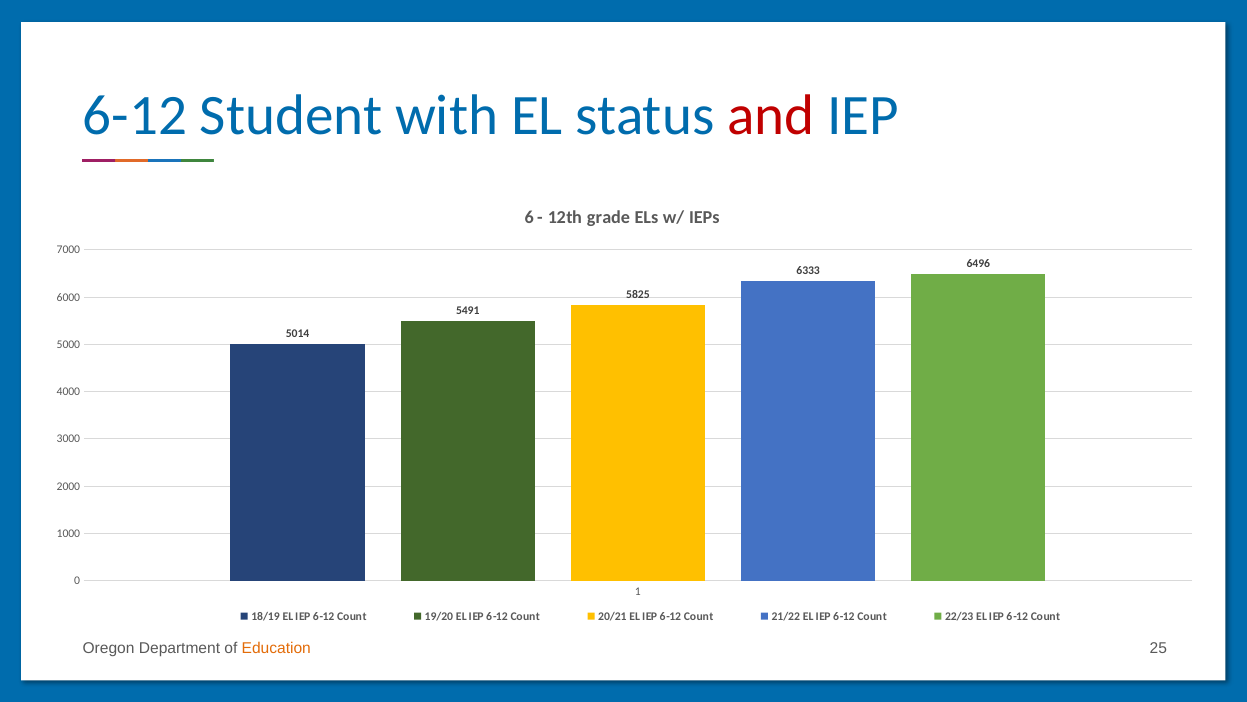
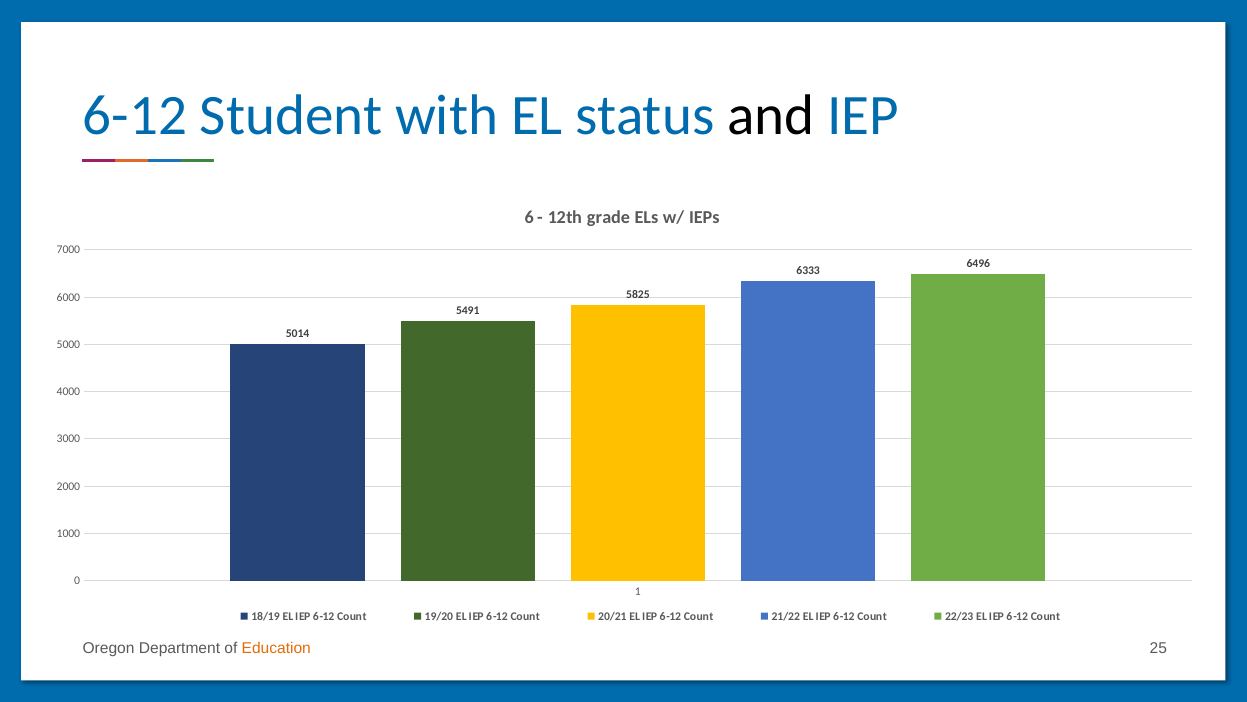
and colour: red -> black (771, 116)
